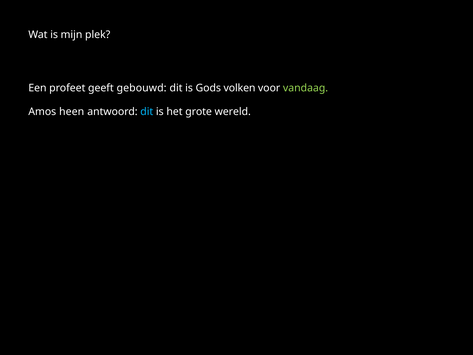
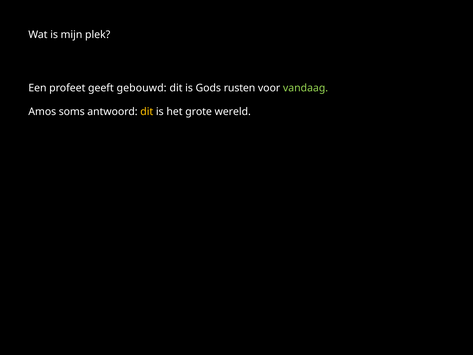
volken: volken -> rusten (240, 88)
heen: heen -> soms (72, 112)
dit colour: light blue -> yellow (147, 112)
